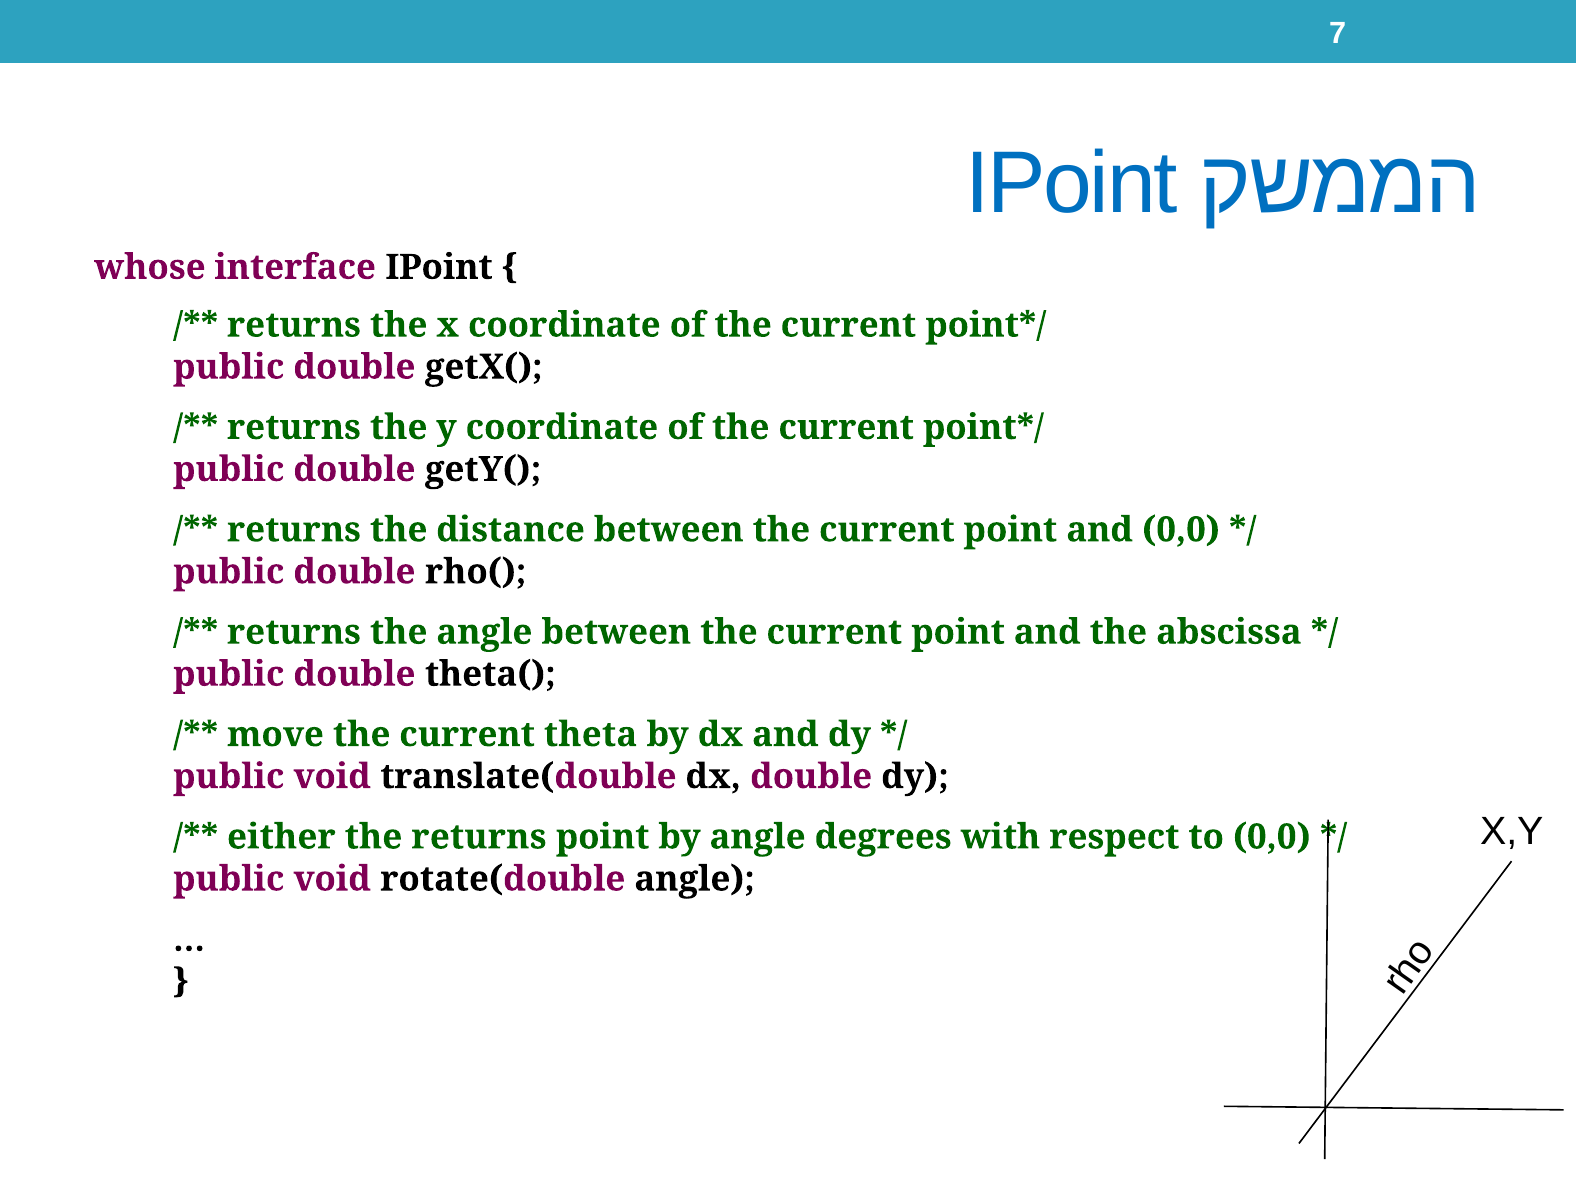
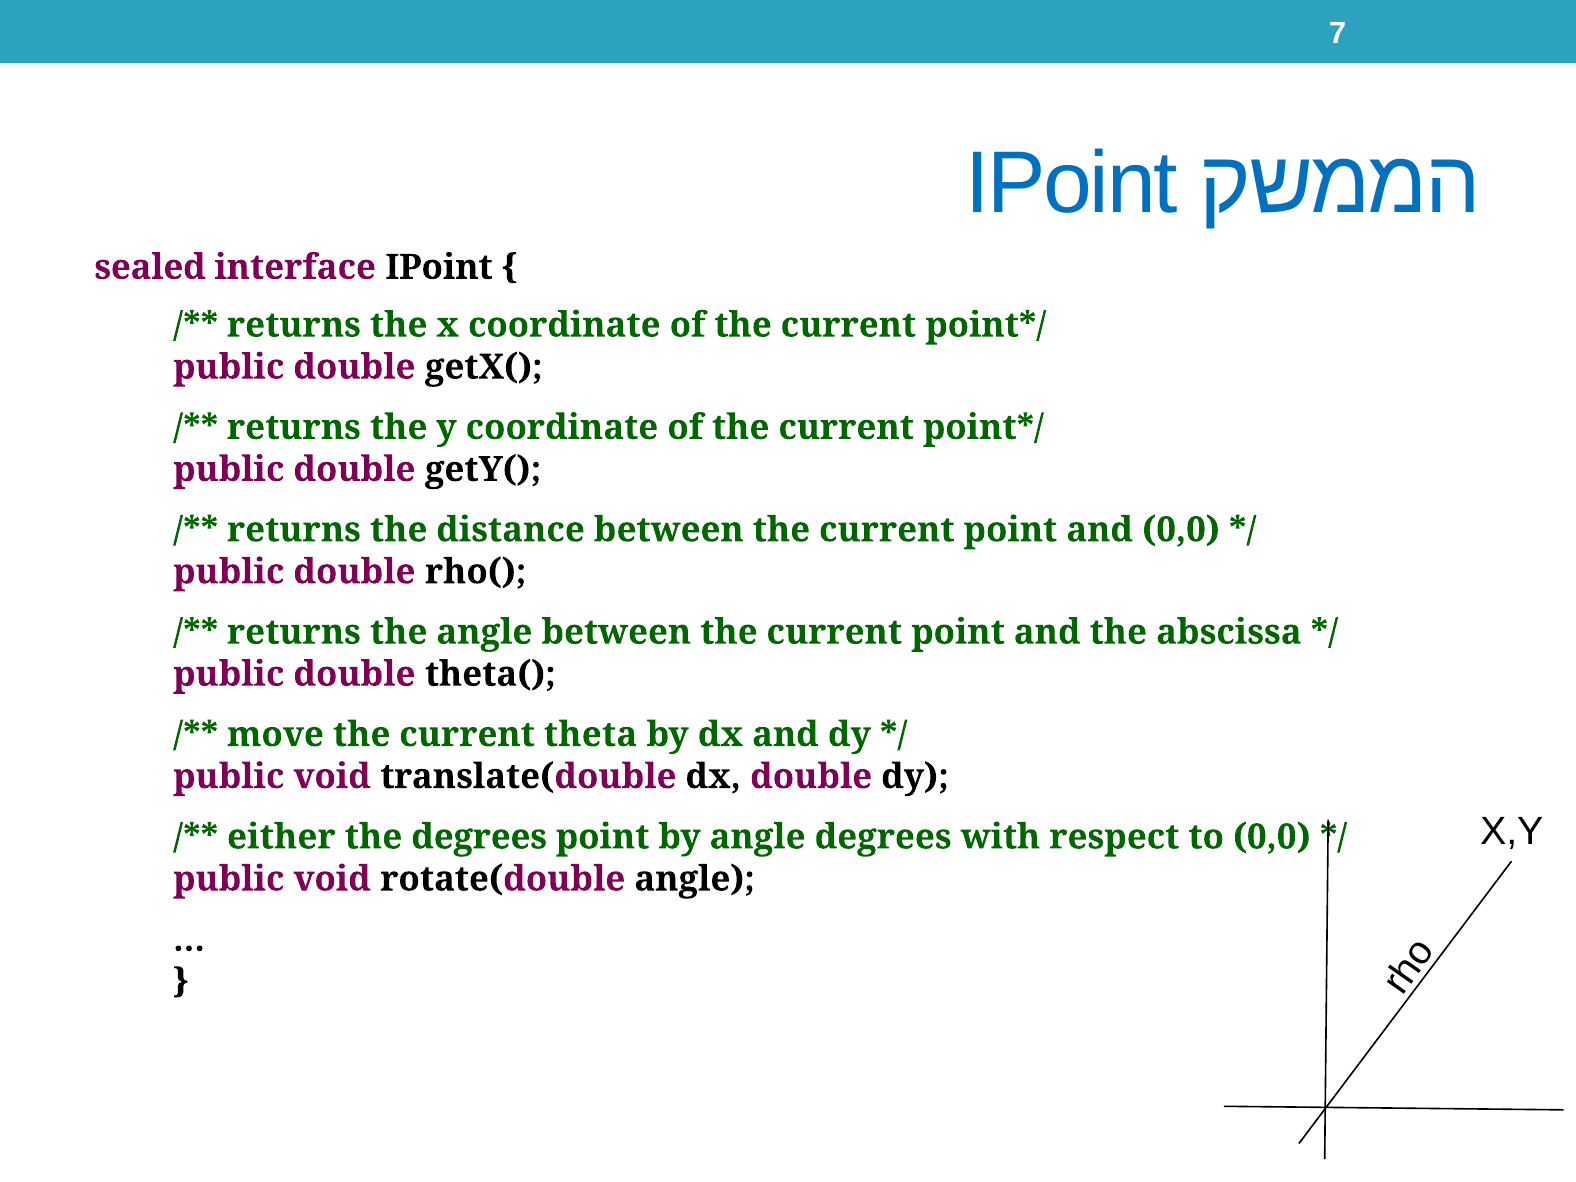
whose: whose -> sealed (150, 267)
the returns: returns -> degrees (479, 837)
